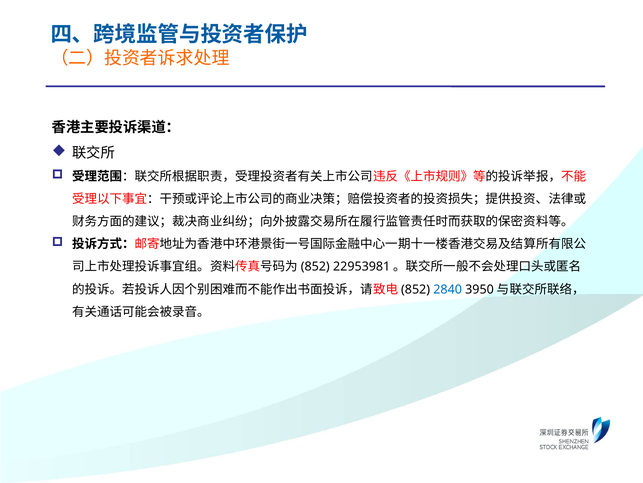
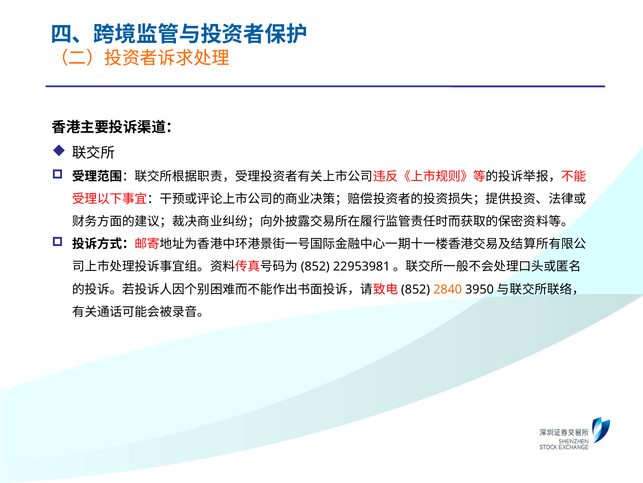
2840 colour: blue -> orange (448, 289)
